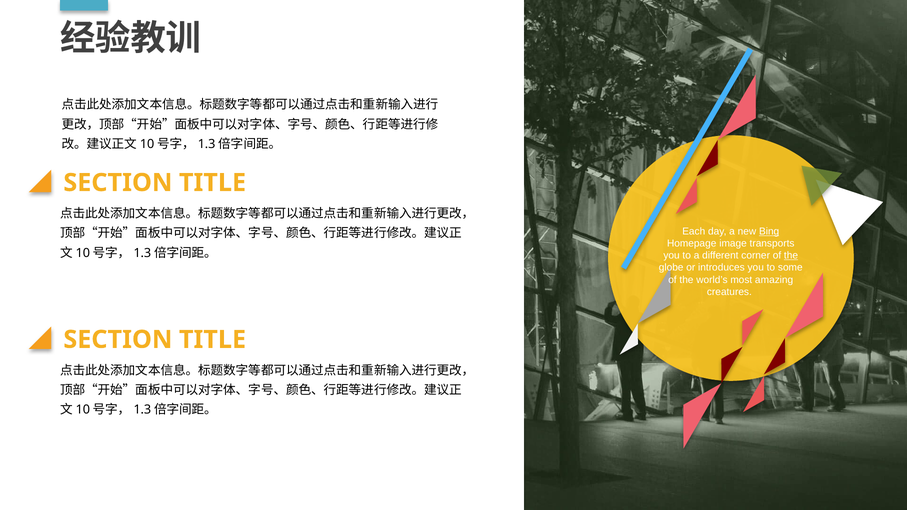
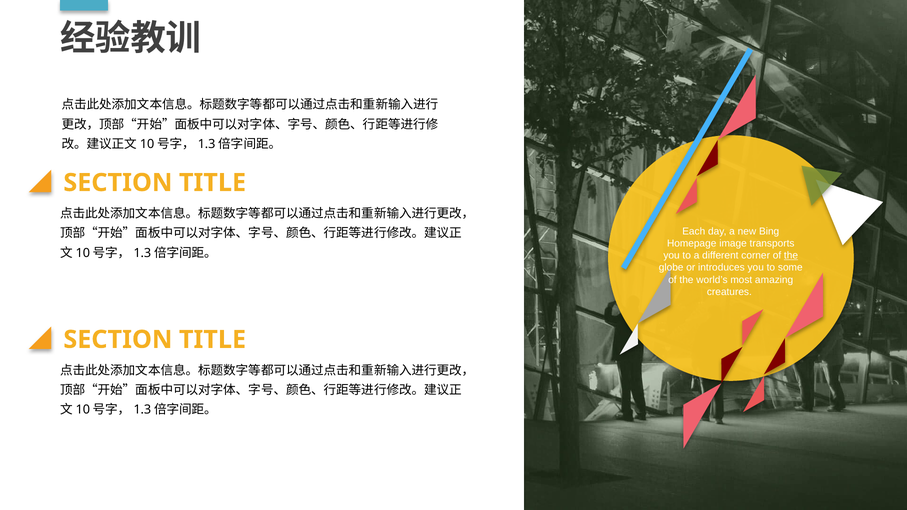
Bing underline: present -> none (769, 231)
